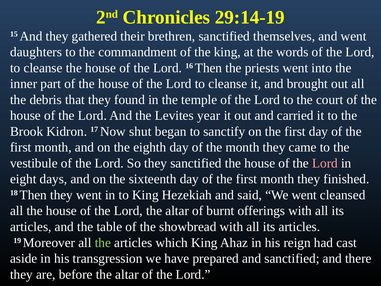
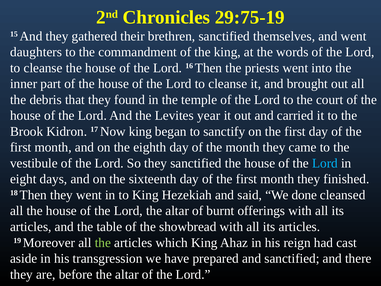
29:14-19: 29:14-19 -> 29:75-19 (250, 17)
Now shut: shut -> king (140, 131)
Lord colour: pink -> light blue (325, 163)
We went: went -> done (304, 195)
